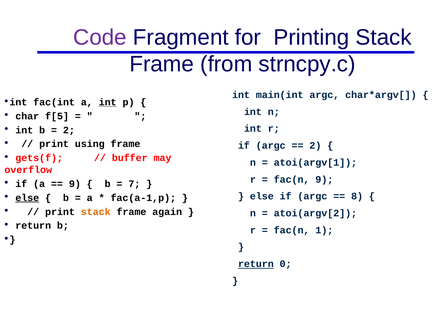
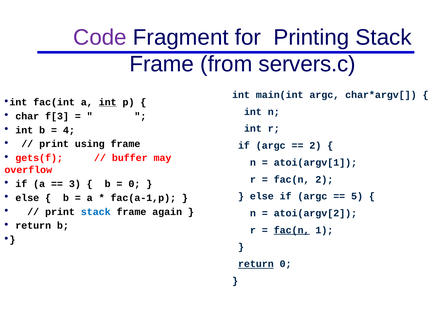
strncpy.c: strncpy.c -> servers.c (307, 64)
f[5: f[5 -> f[3 (57, 116)
2: 2 -> 4 (69, 130)
fac(n 9: 9 -> 2 (324, 179)
9: 9 -> 3 (75, 184)
7: 7 -> 0 (134, 184)
8: 8 -> 5 (357, 196)
else underline: present -> none (27, 198)
stack colour: orange -> blue (96, 212)
fac(n underline: none -> present (292, 230)
